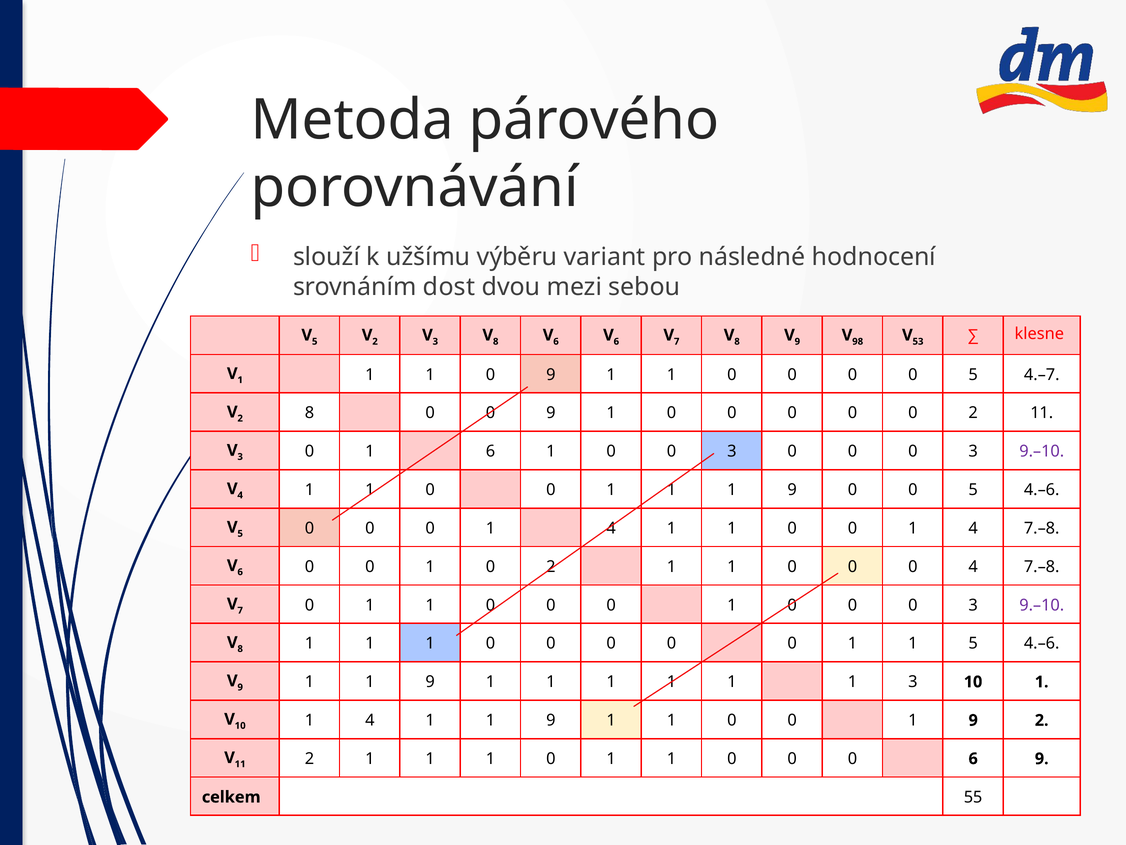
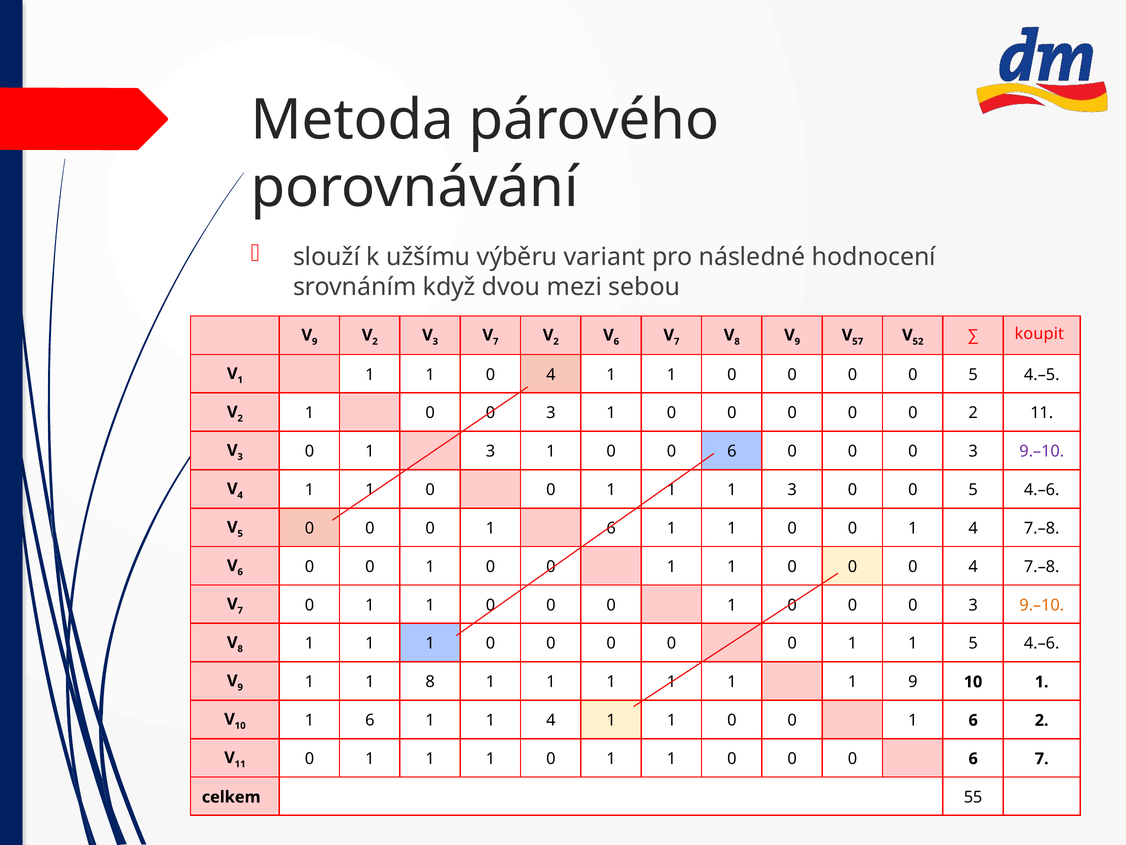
dost: dost -> když (449, 287)
klesne: klesne -> koupit (1039, 334)
5: 5 -> 9 (315, 341)
8: 8 -> 7 (496, 341)
6: 6 -> 2 (556, 341)
98: 98 -> 57 (858, 341)
53: 53 -> 52 (918, 341)
1 0 9: 9 -> 4 (551, 374)
4.–7: 4.–7 -> 4.–5 (1042, 374)
2 8: 8 -> 1 (310, 413)
9: 9 -> 3 (551, 413)
0 1 6: 6 -> 3 (491, 451)
1 0 0 3: 3 -> 6 (732, 451)
1 1 1 9: 9 -> 3 (792, 490)
4: 4 -> 6 (611, 528)
2: 2 -> 0 (551, 566)
9.–10 colour: purple -> orange (1042, 605)
9: 9 -> 8 (430, 682)
1 3: 3 -> 9 (913, 682)
10 1 4: 4 -> 6 (370, 720)
9: 9 -> 4 (551, 720)
9: 9 -> 6 (973, 720)
11 2: 2 -> 0 (310, 758)
6 9: 9 -> 7 (1042, 758)
